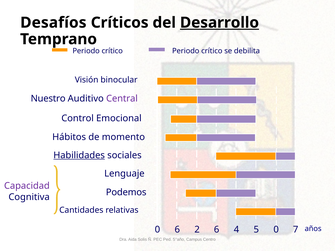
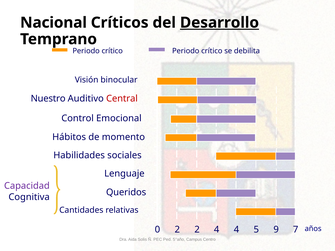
Desafíos: Desafíos -> Nacional (53, 23)
Central colour: purple -> red (122, 99)
Habilidades underline: present -> none (79, 155)
Podemos: Podemos -> Queridos (126, 193)
0 6: 6 -> 2 (177, 230)
2 6: 6 -> 4 (217, 230)
5 0: 0 -> 9 (276, 230)
